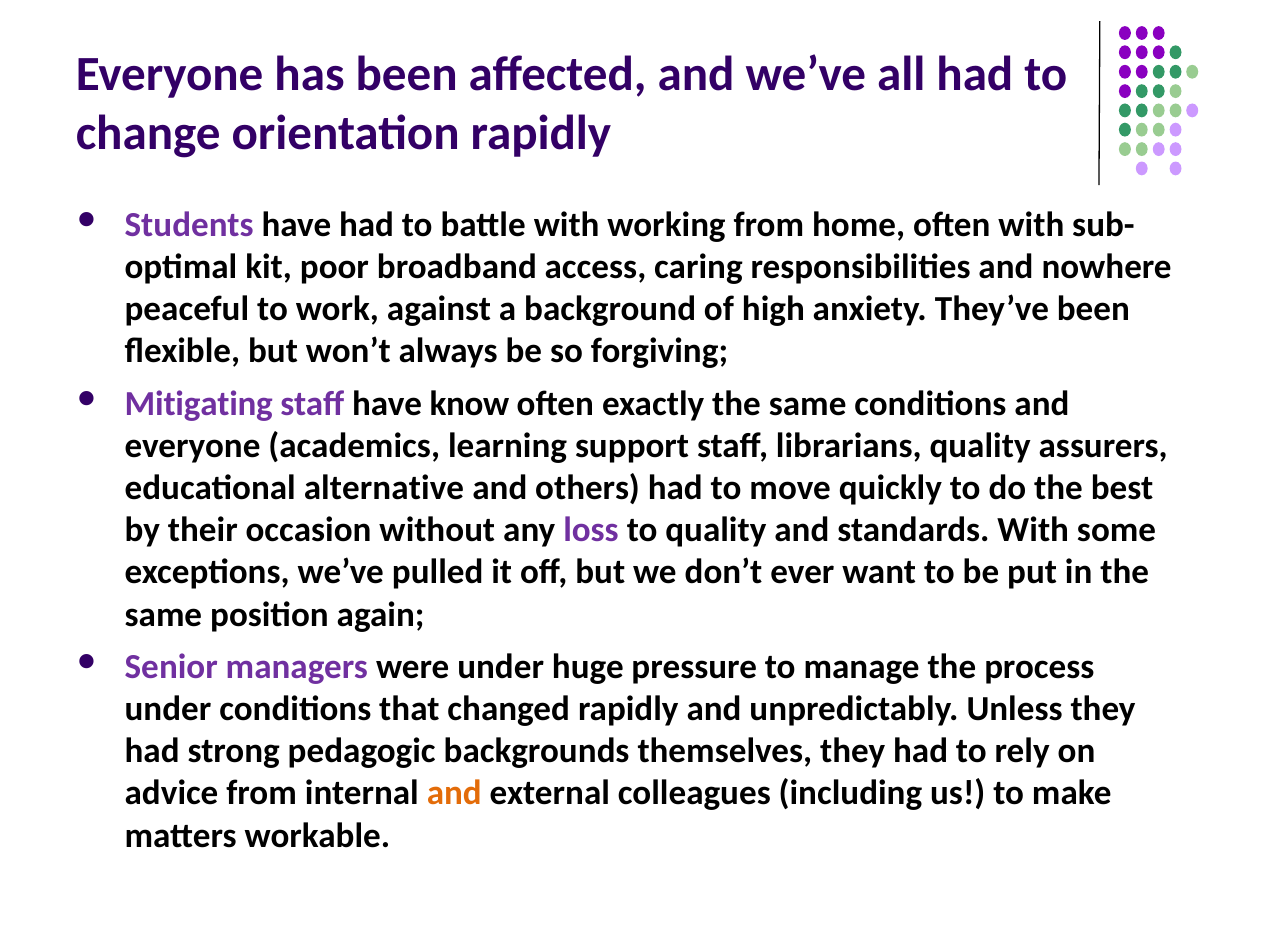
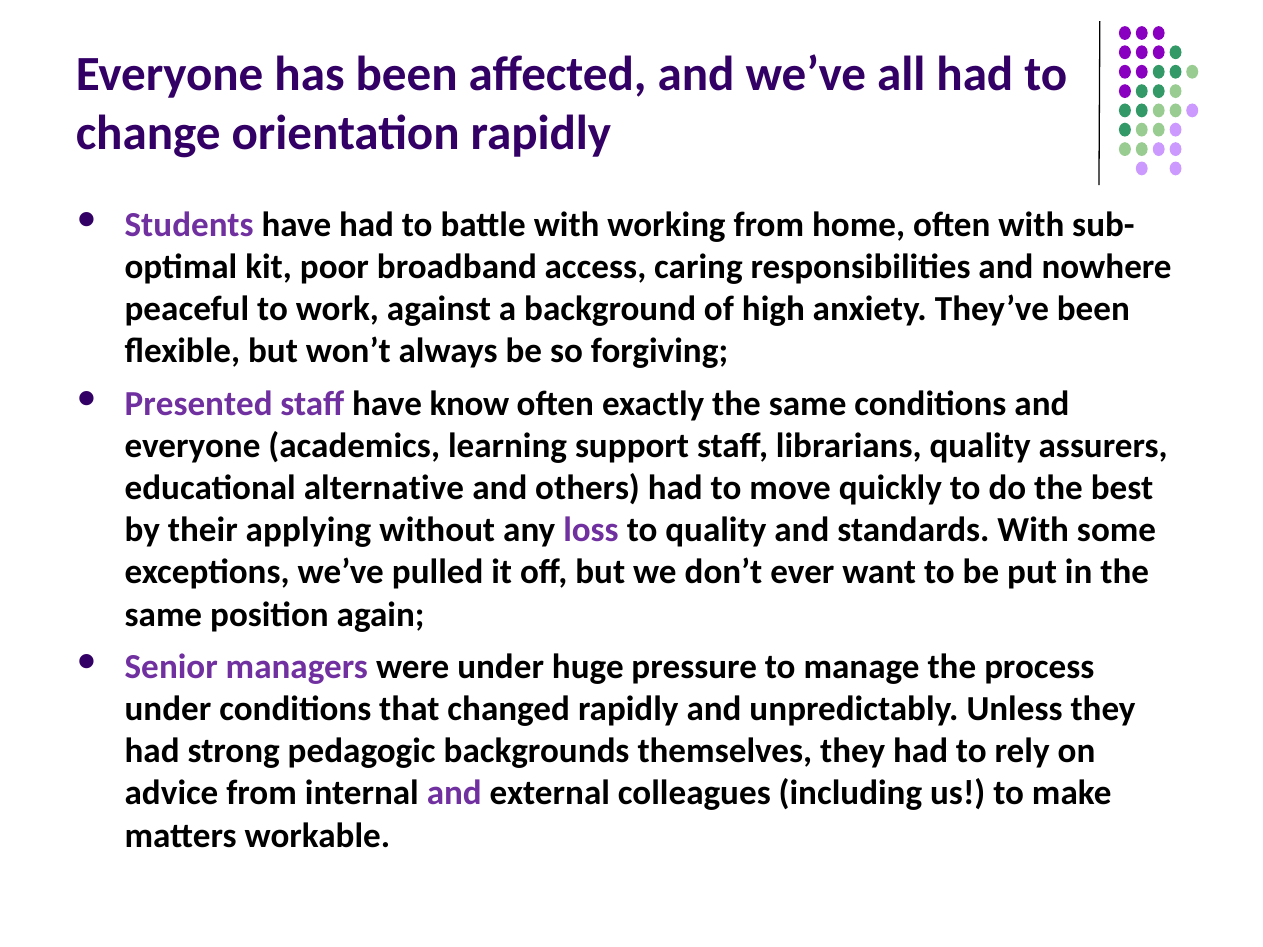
Mitigating: Mitigating -> Presented (199, 404)
occasion: occasion -> applying (308, 530)
and colour: orange -> purple (454, 794)
